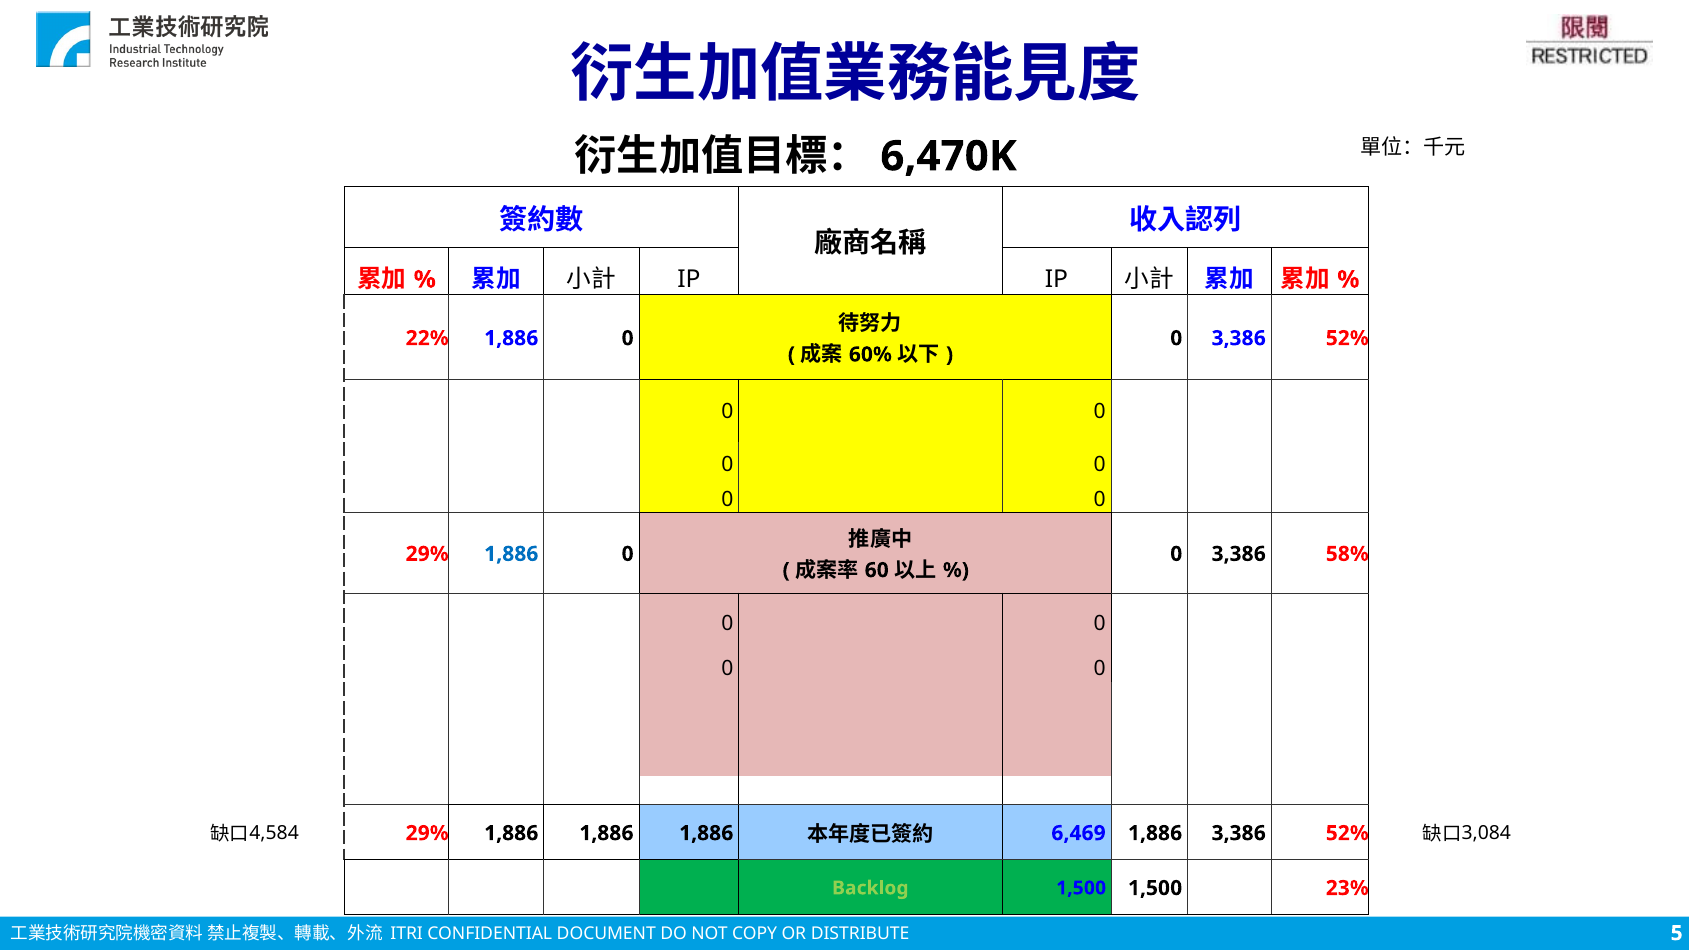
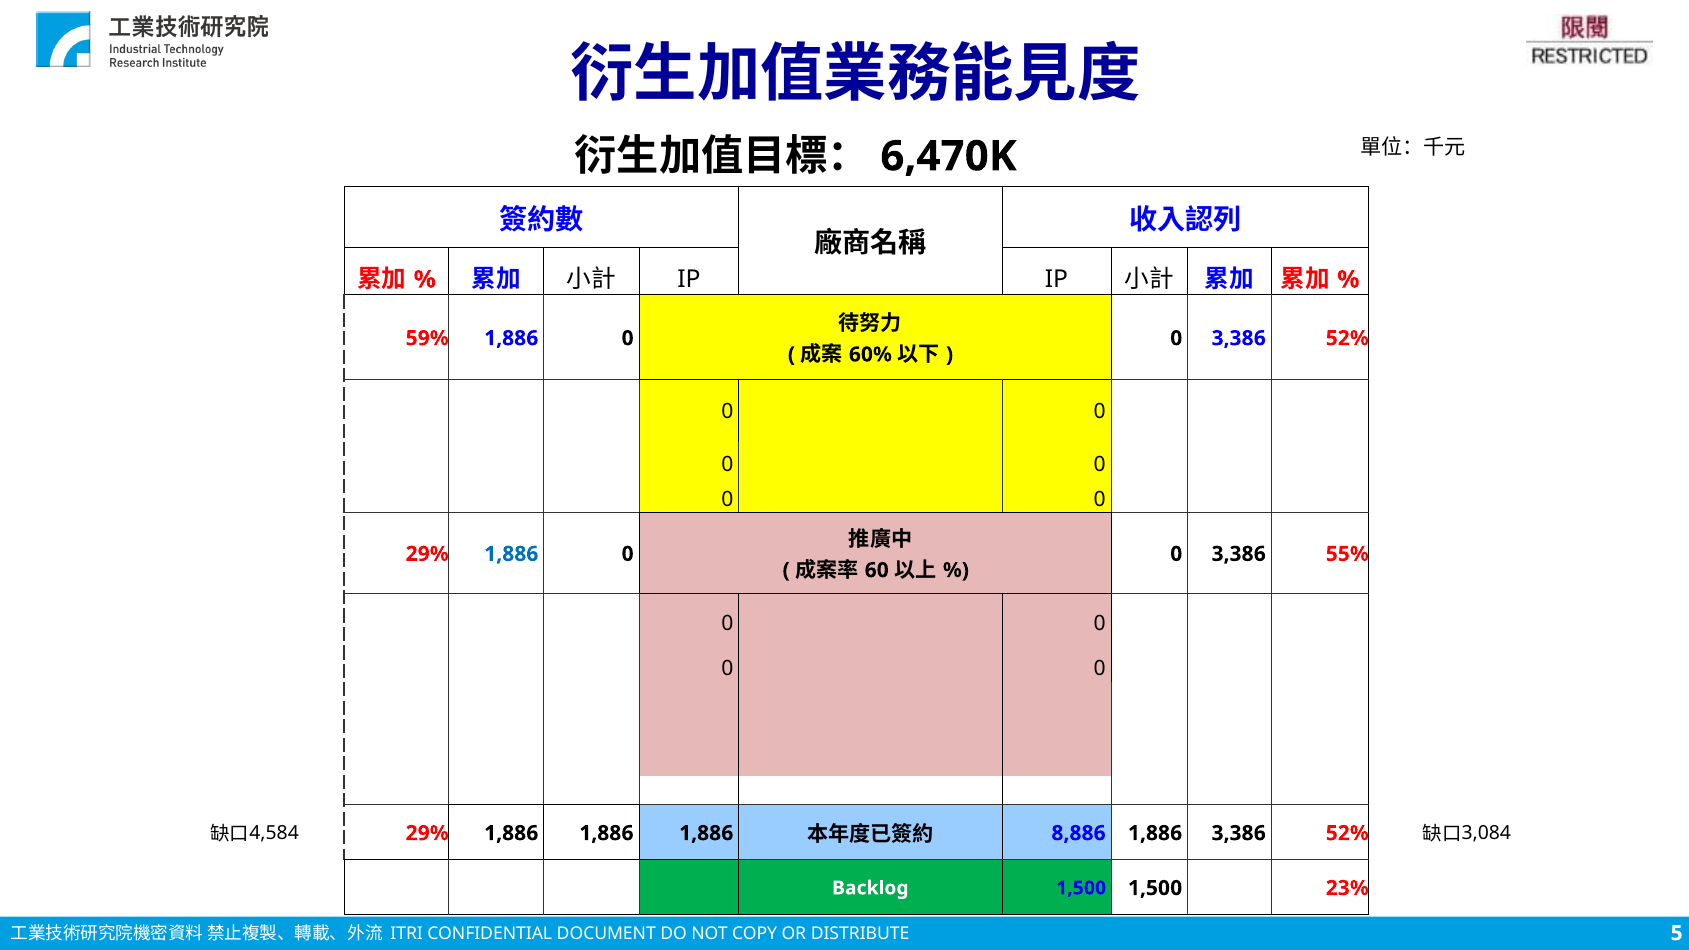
22%: 22% -> 59% (427, 338)
58%: 58% -> 55% (1347, 554)
6,469: 6,469 -> 8,886 (1079, 833)
Backlog colour: light green -> white (870, 888)
